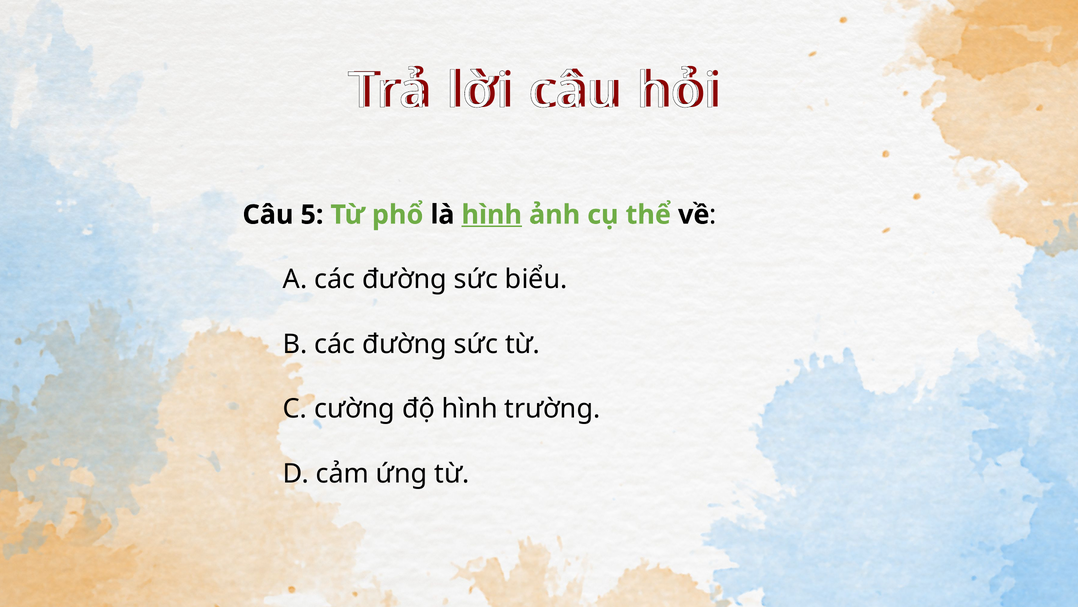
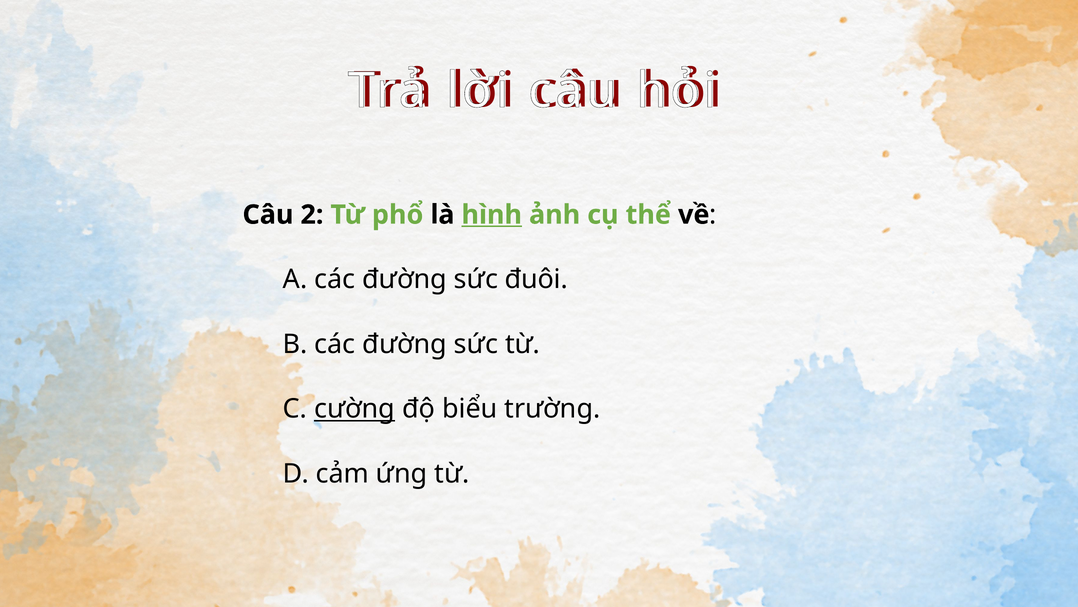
5: 5 -> 2 (312, 215)
biểu: biểu -> đuôi (536, 279)
cường underline: none -> present (355, 409)
độ hình: hình -> biểu (470, 409)
